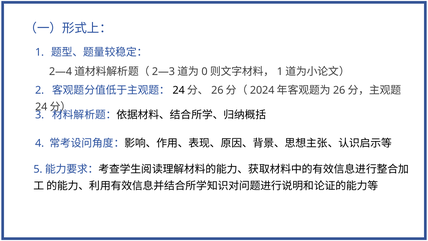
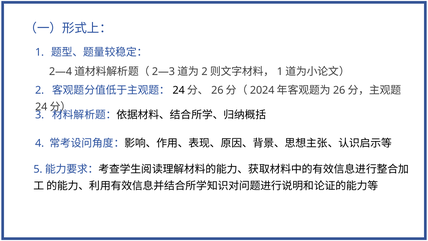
0: 0 -> 2 (204, 71)
